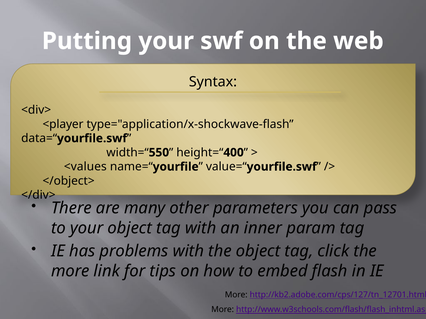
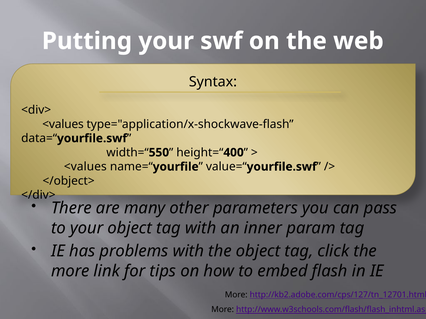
<player: <player -> <values (63, 124)
